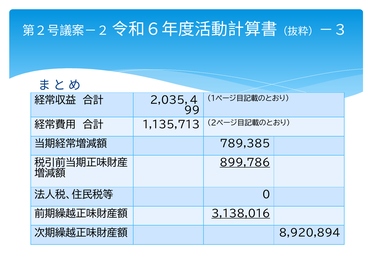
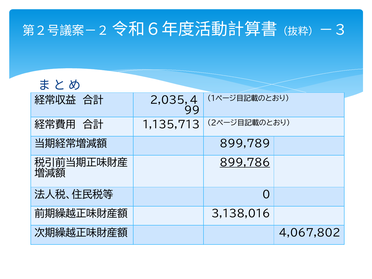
789,385: 789,385 -> 899,789 (245, 144)
3,138,016 underline: present -> none (241, 214)
8,920,894: 8,920,894 -> 4,067,802 (310, 233)
